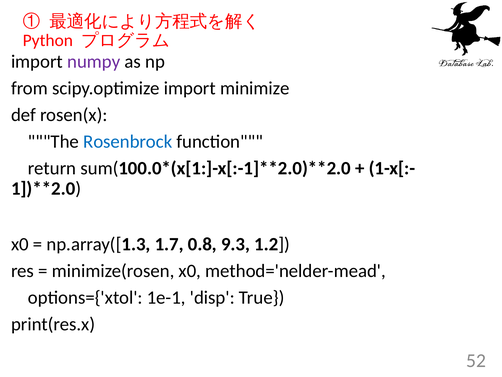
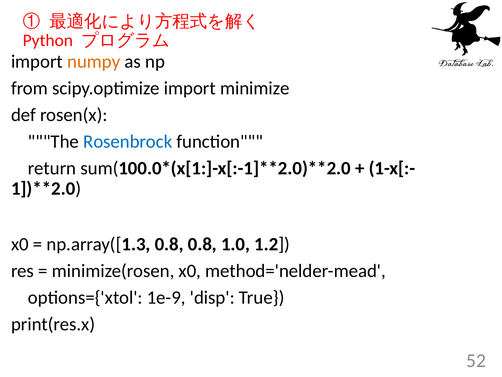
numpy colour: purple -> orange (94, 62)
np.array([1.3 1.7: 1.7 -> 0.8 (169, 244)
9.3: 9.3 -> 1.0 (236, 244)
1e-1: 1e-1 -> 1e-9 (166, 297)
